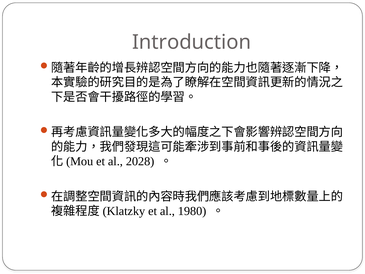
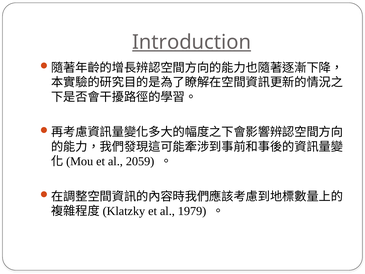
Introduction underline: none -> present (192, 42)
2028: 2028 -> 2059 (140, 161)
1980: 1980 -> 1979 (192, 211)
